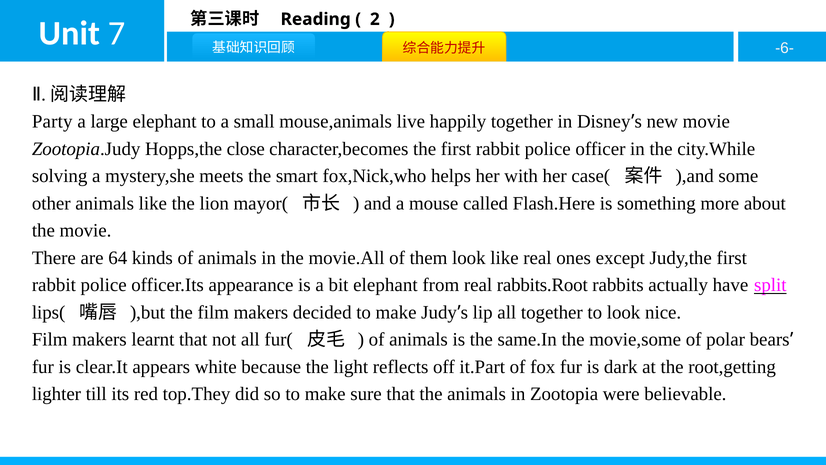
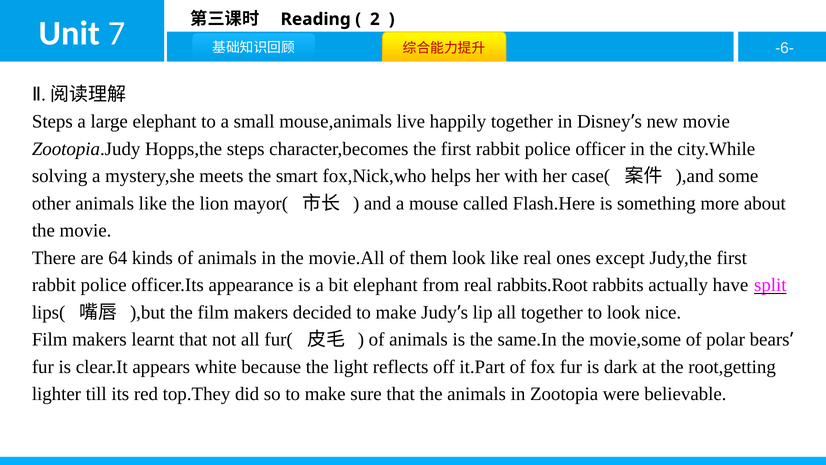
Party: Party -> Steps (52, 121)
Hopps,the close: close -> steps (246, 149)
